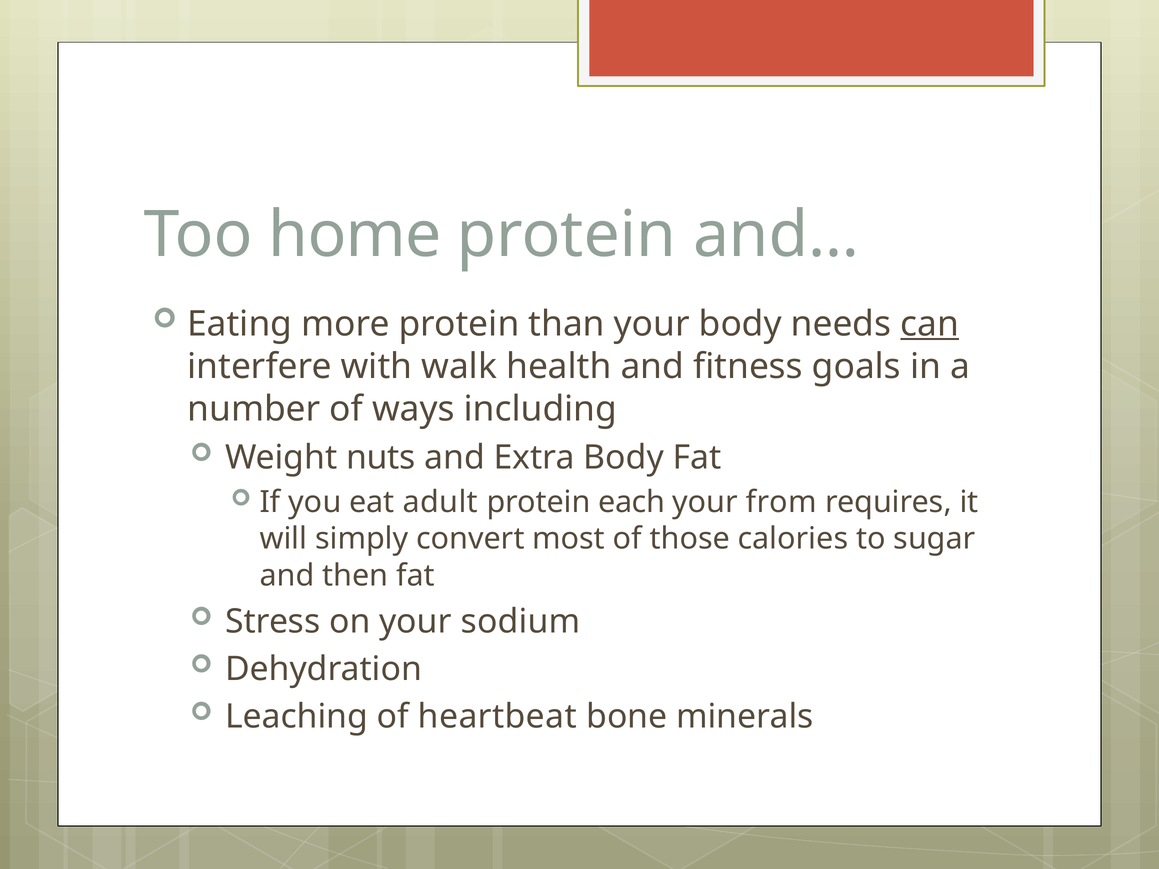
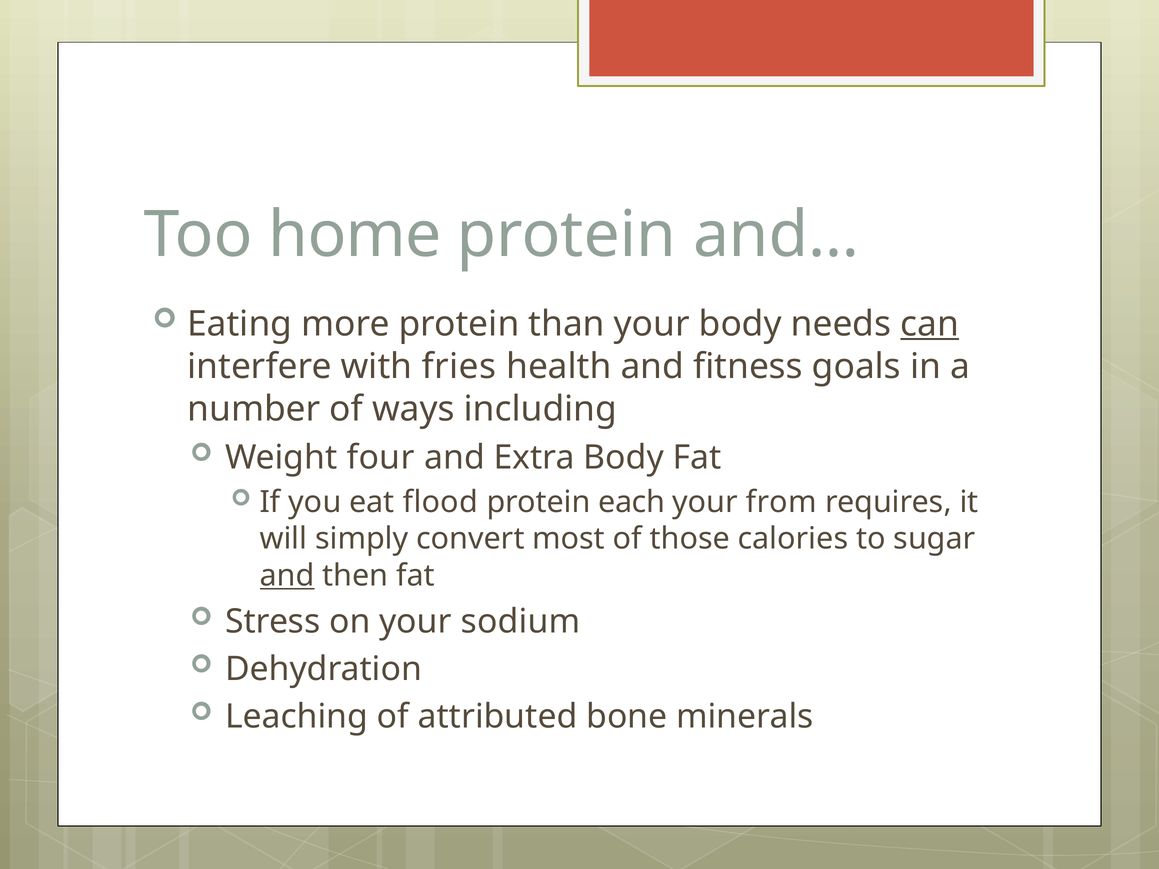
walk: walk -> fries (459, 367)
nuts: nuts -> four (381, 458)
adult: adult -> flood (440, 502)
and underline: none -> present (287, 576)
heartbeat: heartbeat -> attributed (498, 717)
